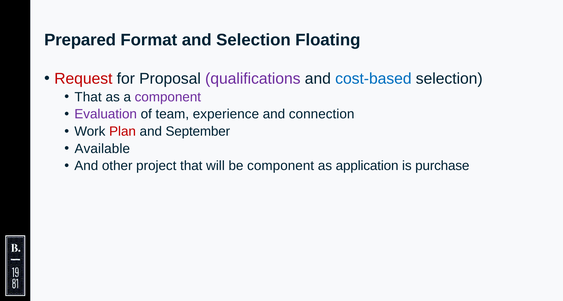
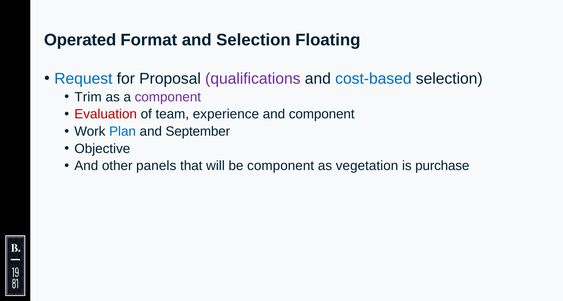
Prepared: Prepared -> Operated (80, 40)
Request colour: red -> blue (83, 79)
That: That -> Trim (88, 97)
Evaluation colour: purple -> red (106, 114)
and connection: connection -> component (322, 114)
Plan colour: red -> blue (123, 132)
Available: Available -> Objective (102, 149)
project: project -> panels (156, 166)
application: application -> vegetation (367, 166)
